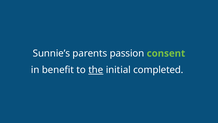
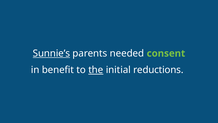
Sunnie’s underline: none -> present (51, 53)
passion: passion -> needed (127, 53)
completed: completed -> reductions (158, 70)
